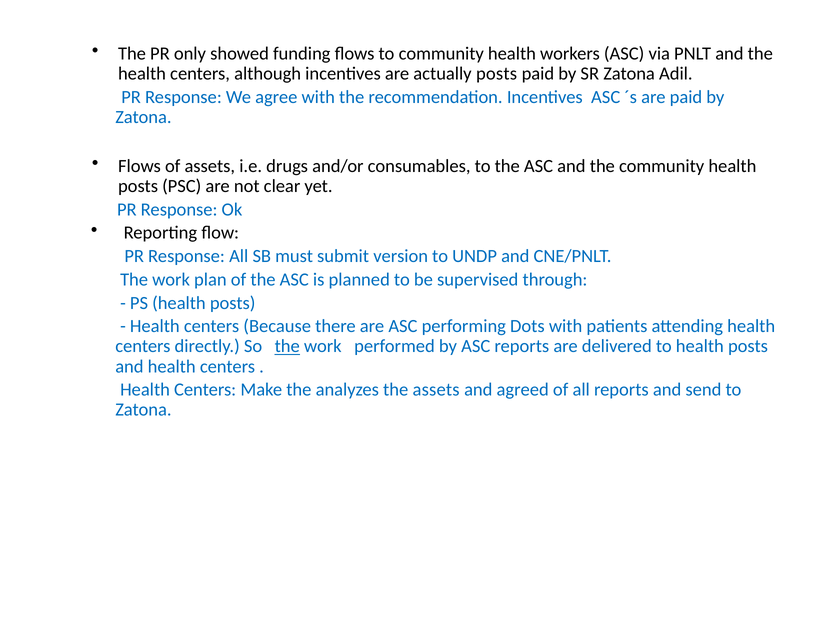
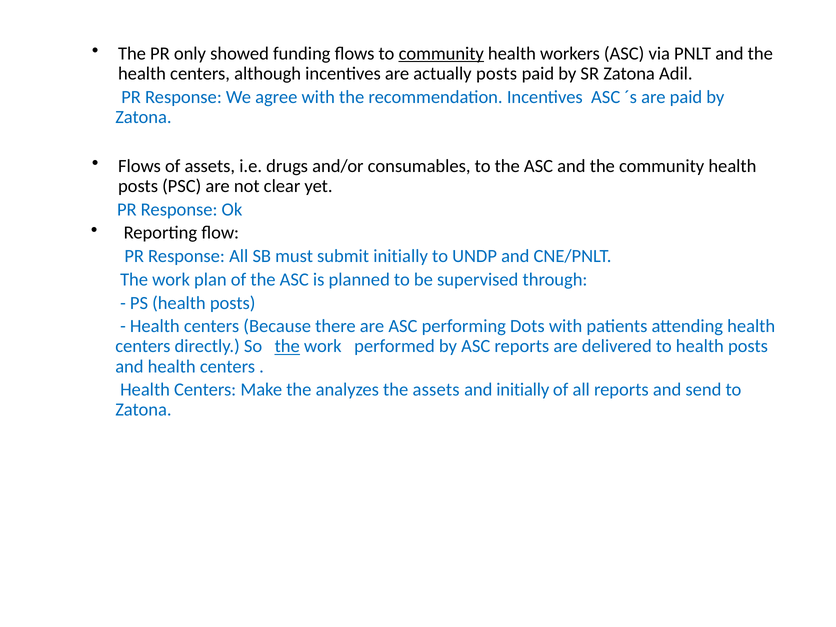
community underline: none -> present (441, 54)
submit version: version -> initially (401, 256)
and agreed: agreed -> initially (523, 390)
